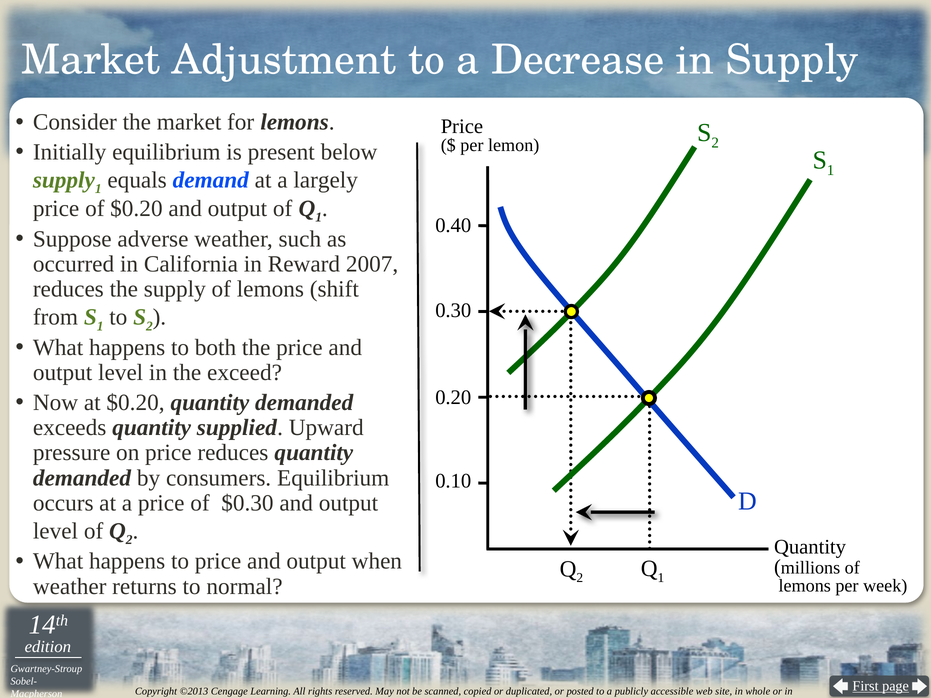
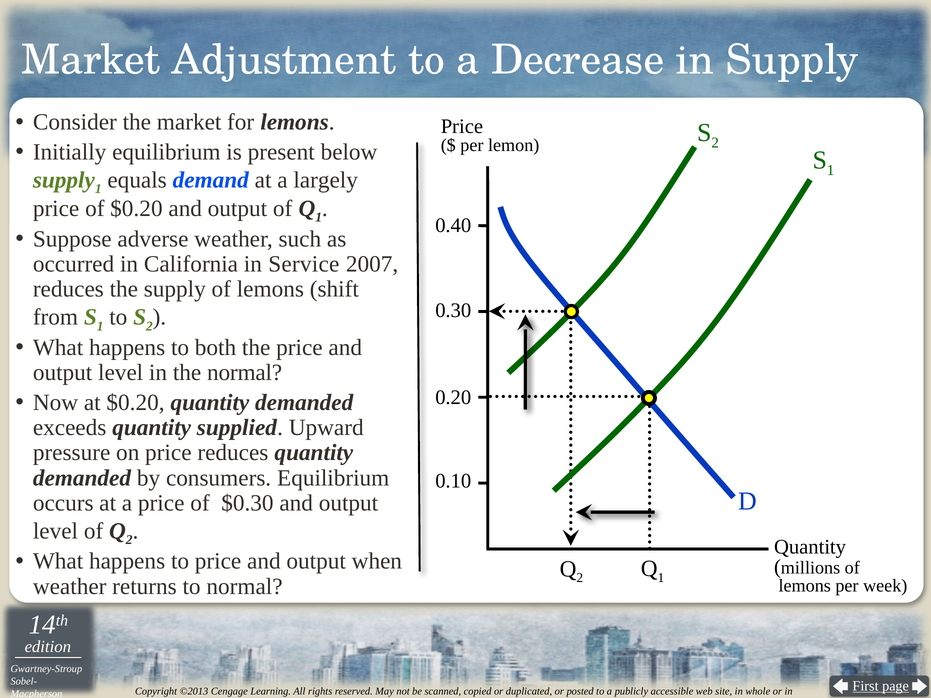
Reward: Reward -> Service (304, 264)
the exceed: exceed -> normal (245, 373)
